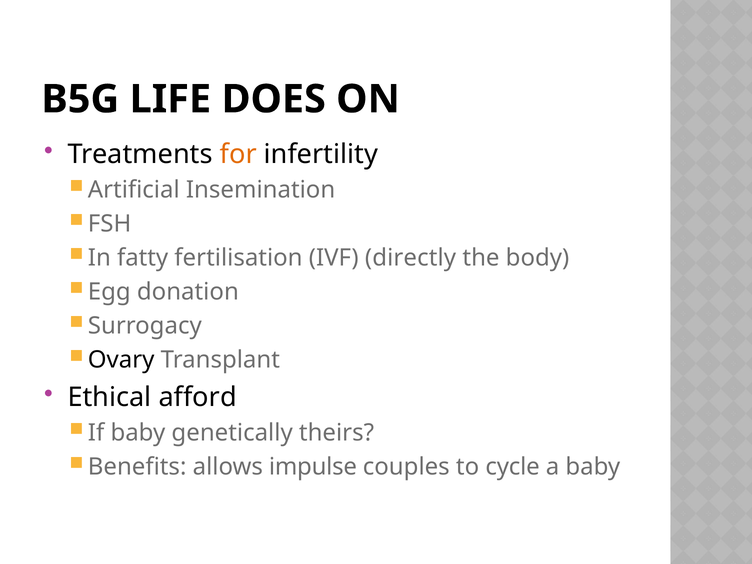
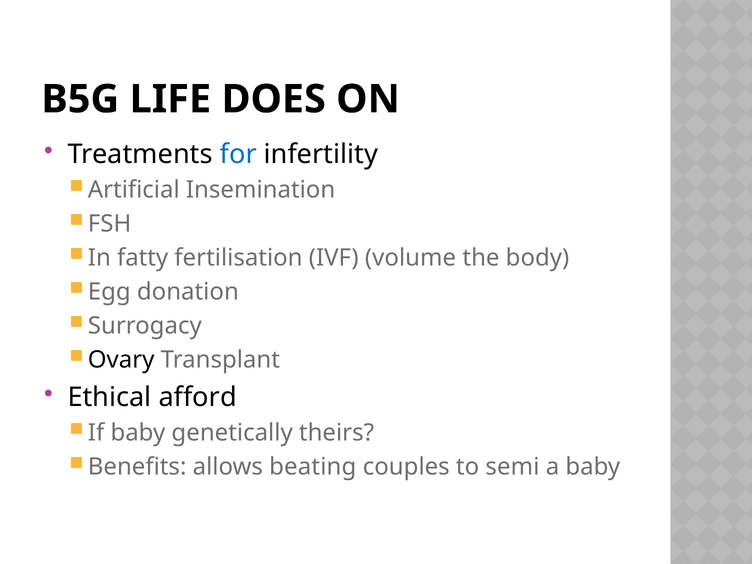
for colour: orange -> blue (238, 154)
directly: directly -> volume (411, 258)
impulse: impulse -> beating (313, 467)
cycle: cycle -> semi (512, 467)
